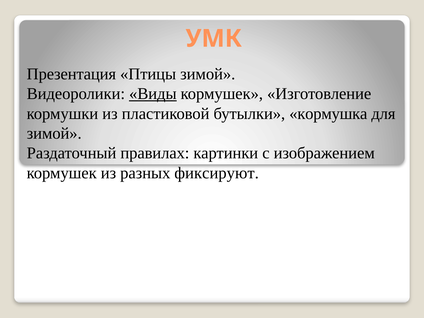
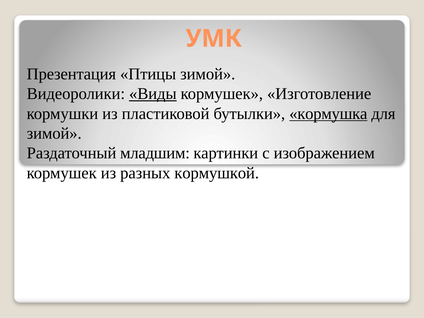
кормушка underline: none -> present (328, 114)
правилах: правилах -> младшим (155, 153)
фиксируют: фиксируют -> кормушкой (217, 173)
